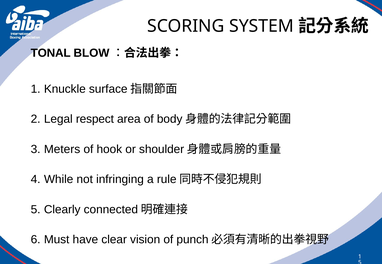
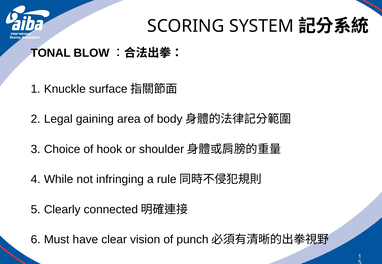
respect: respect -> gaining (95, 119)
Meters: Meters -> Choice (62, 149)
